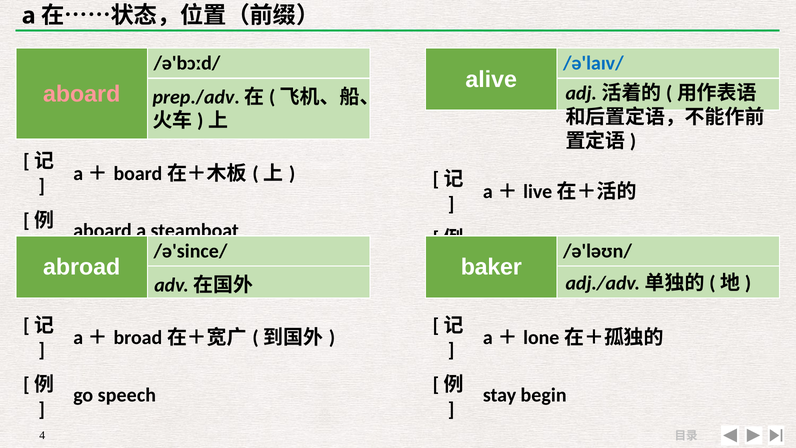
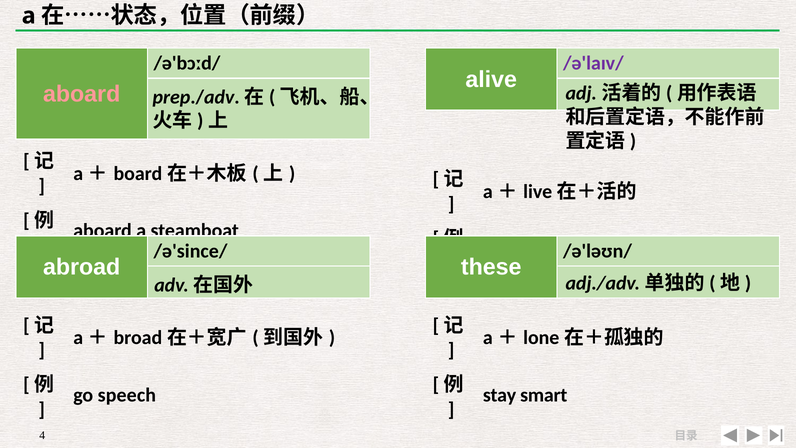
/ə'laɪv/ colour: blue -> purple (593, 63)
baker: baker -> these (491, 267)
begin: begin -> smart (544, 395)
